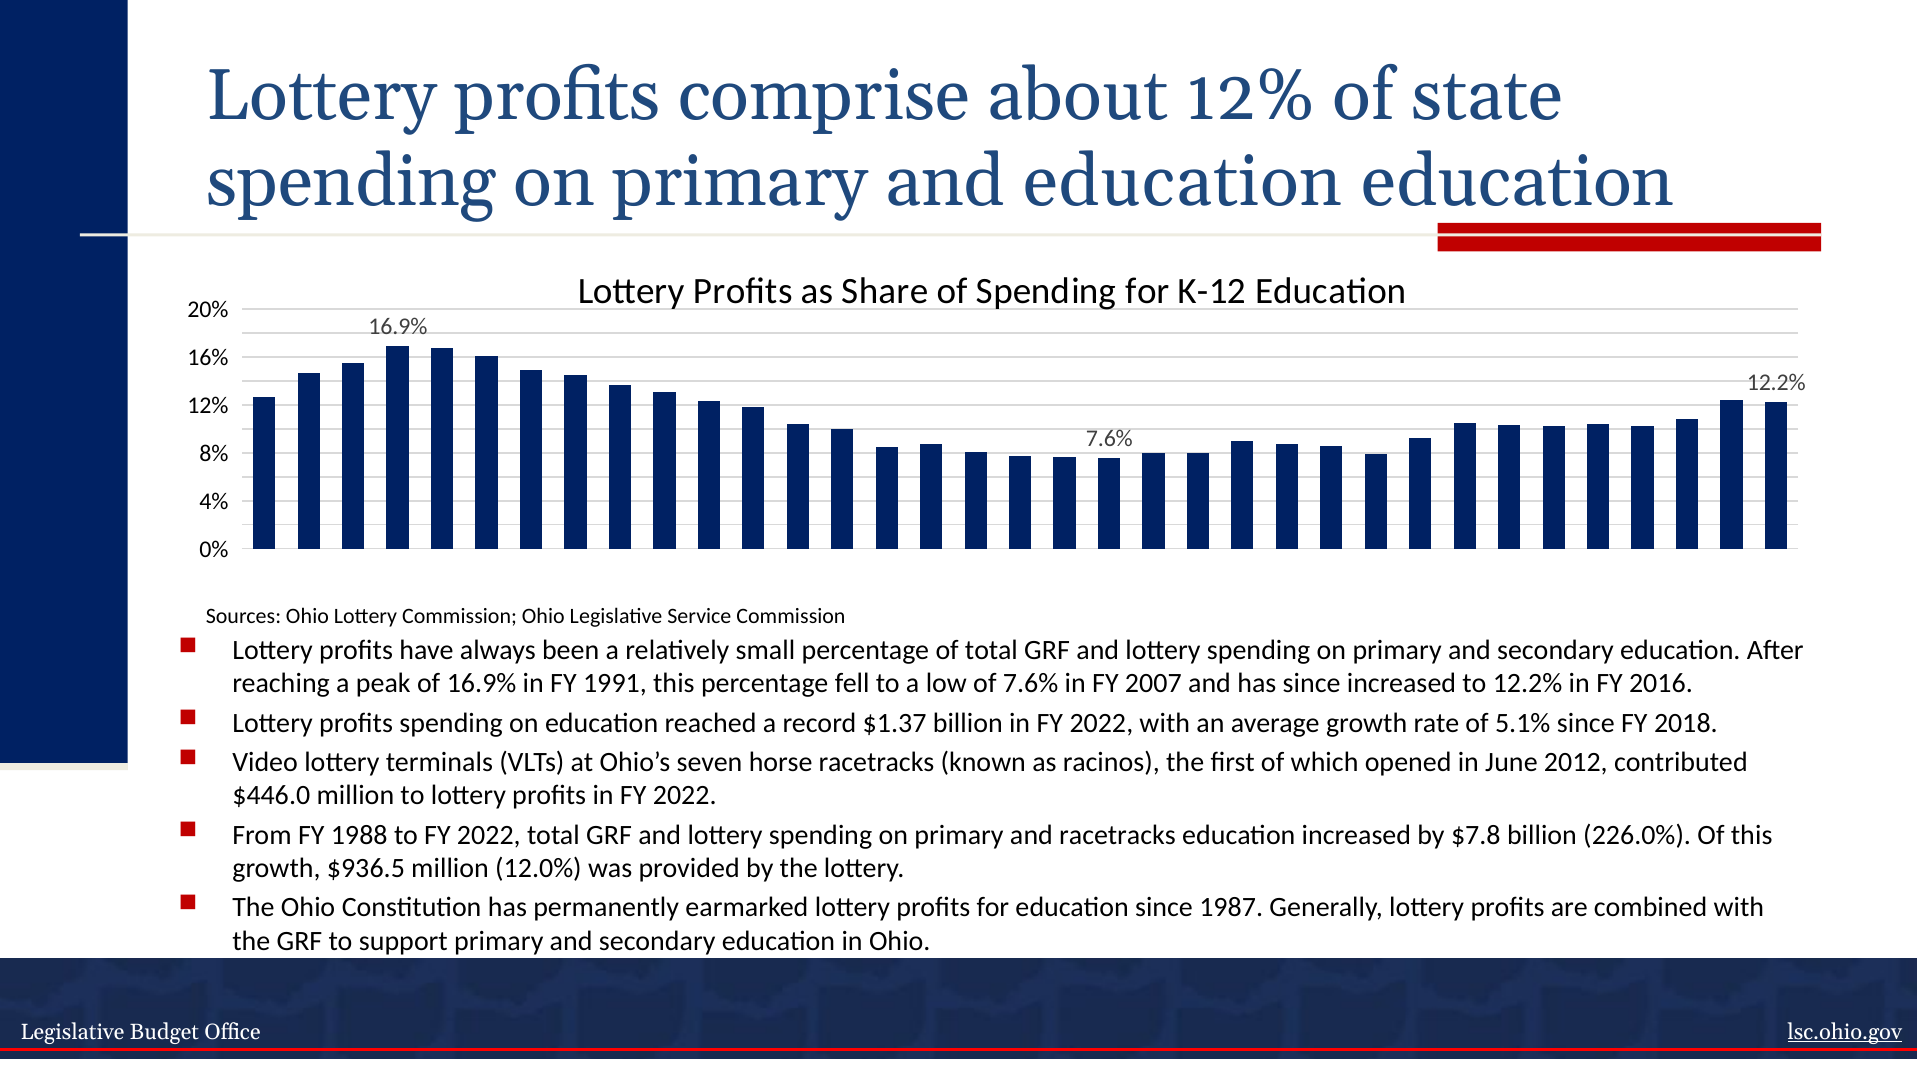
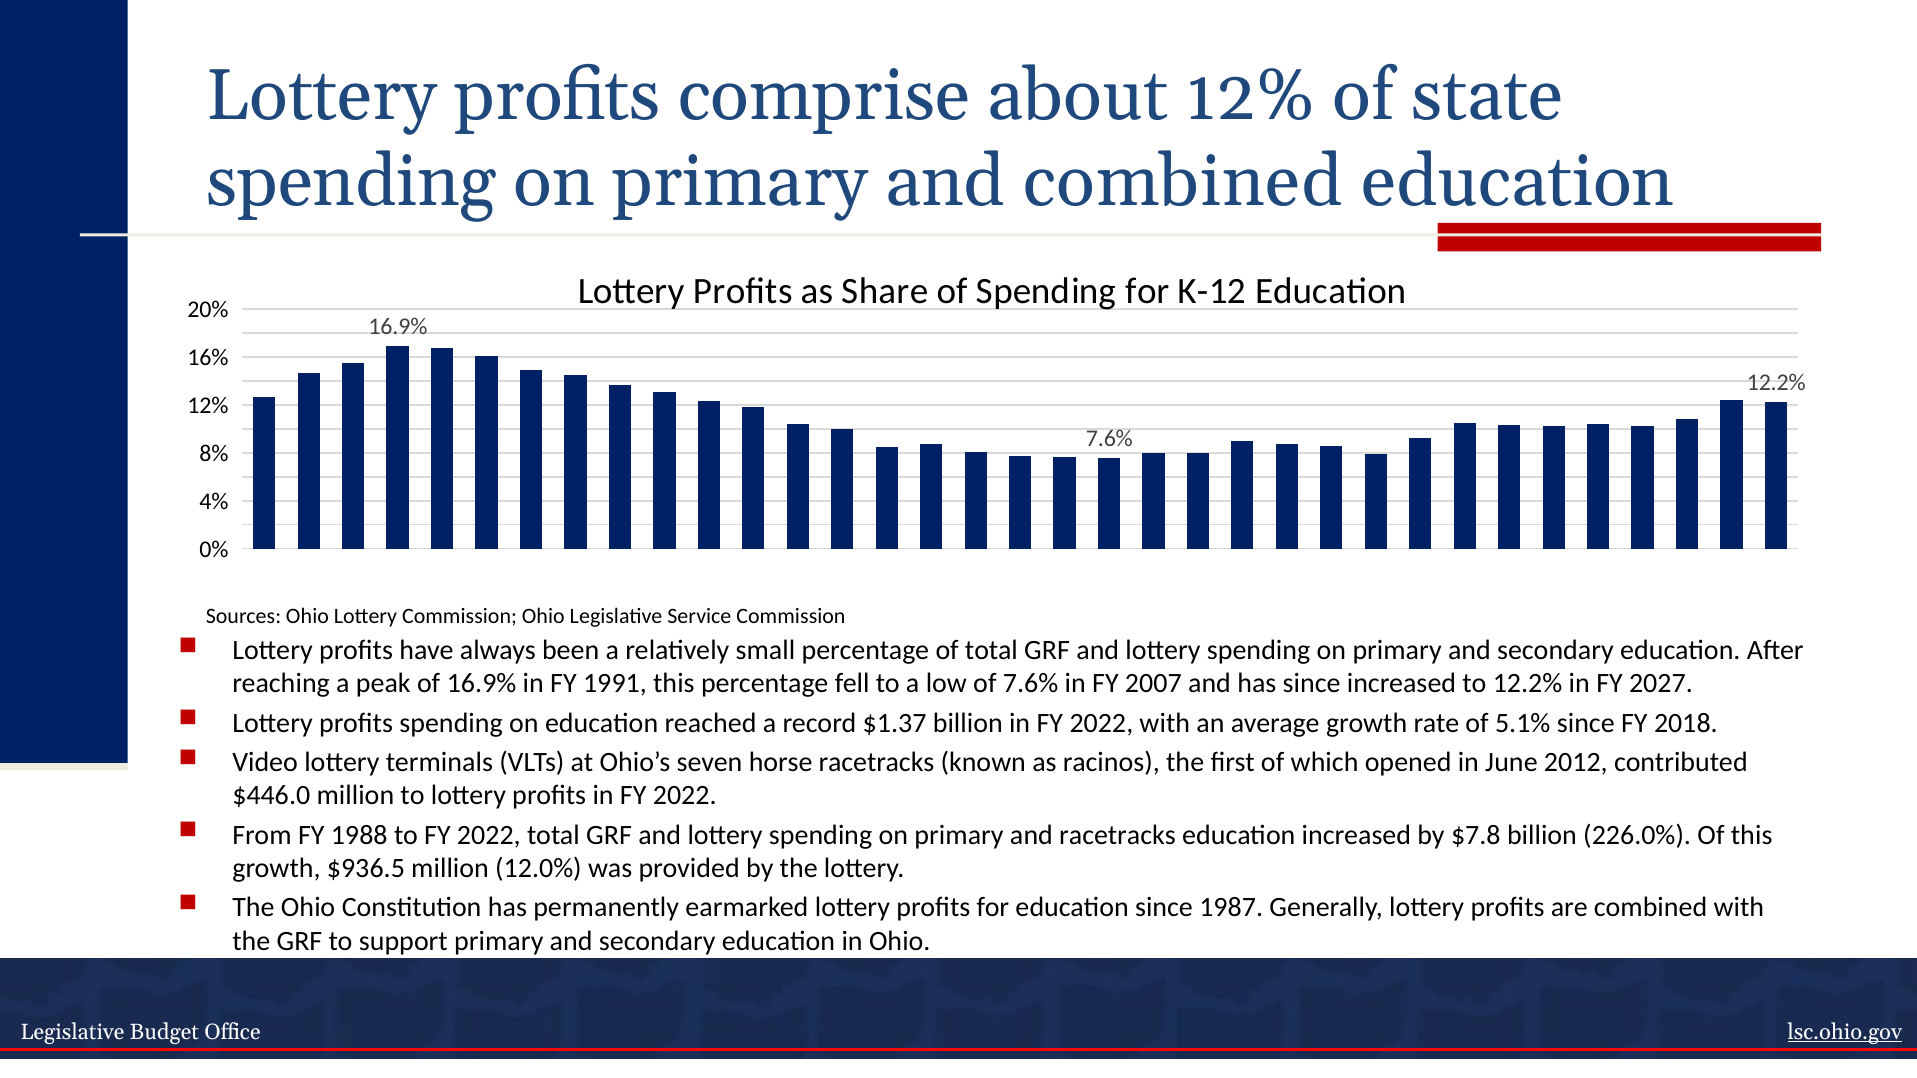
and education: education -> combined (1183, 182)
2016: 2016 -> 2027 (1661, 684)
